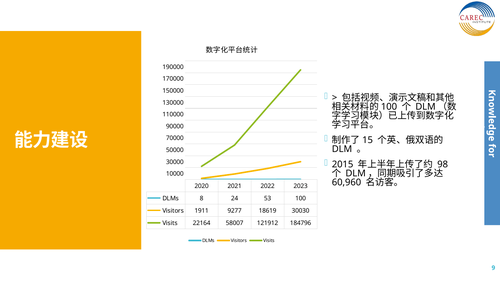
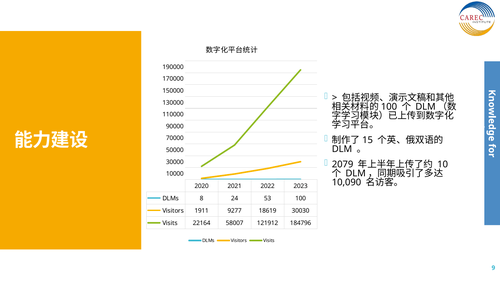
2015: 2015 -> 2079 (343, 164)
98: 98 -> 10 (443, 164)
60,960: 60,960 -> 10,090 (347, 182)
